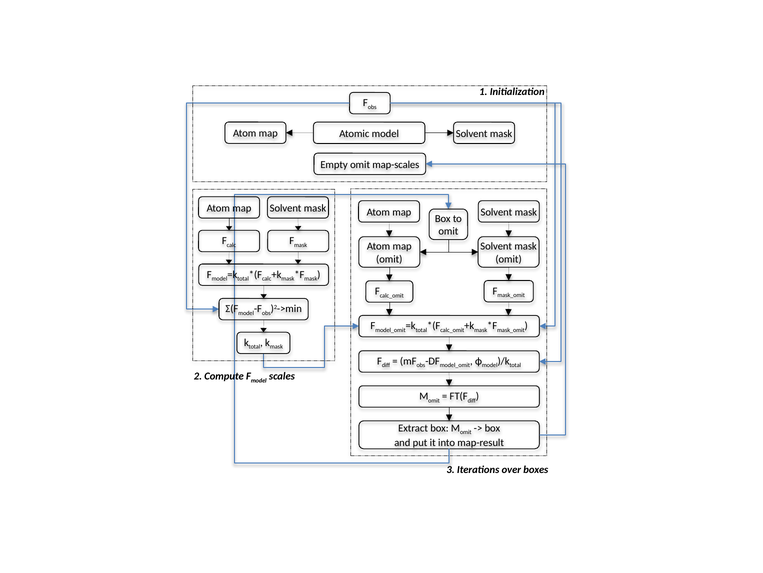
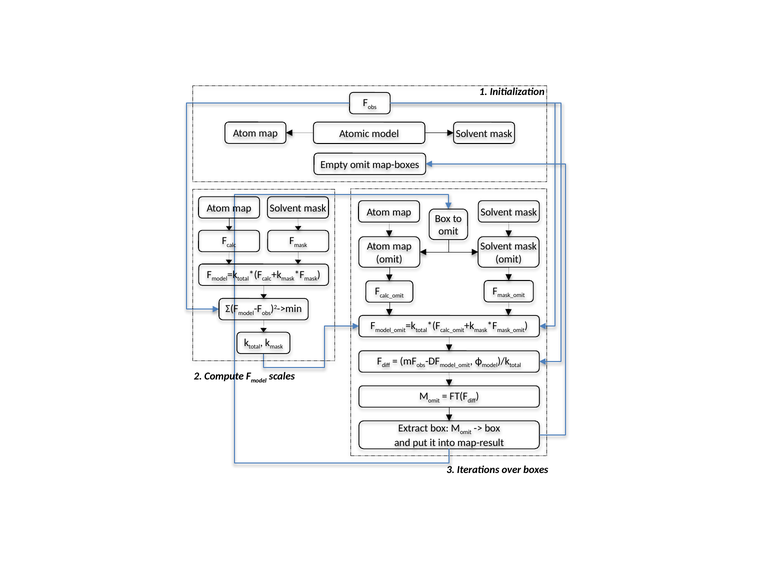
map-scales: map-scales -> map-boxes (396, 164)
